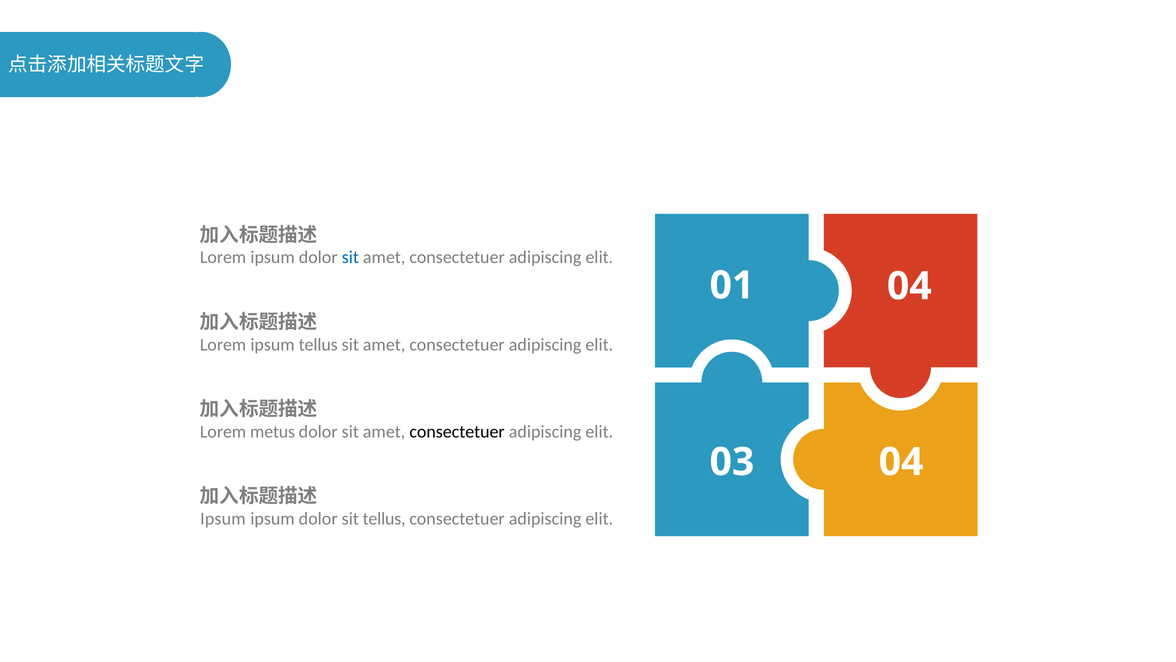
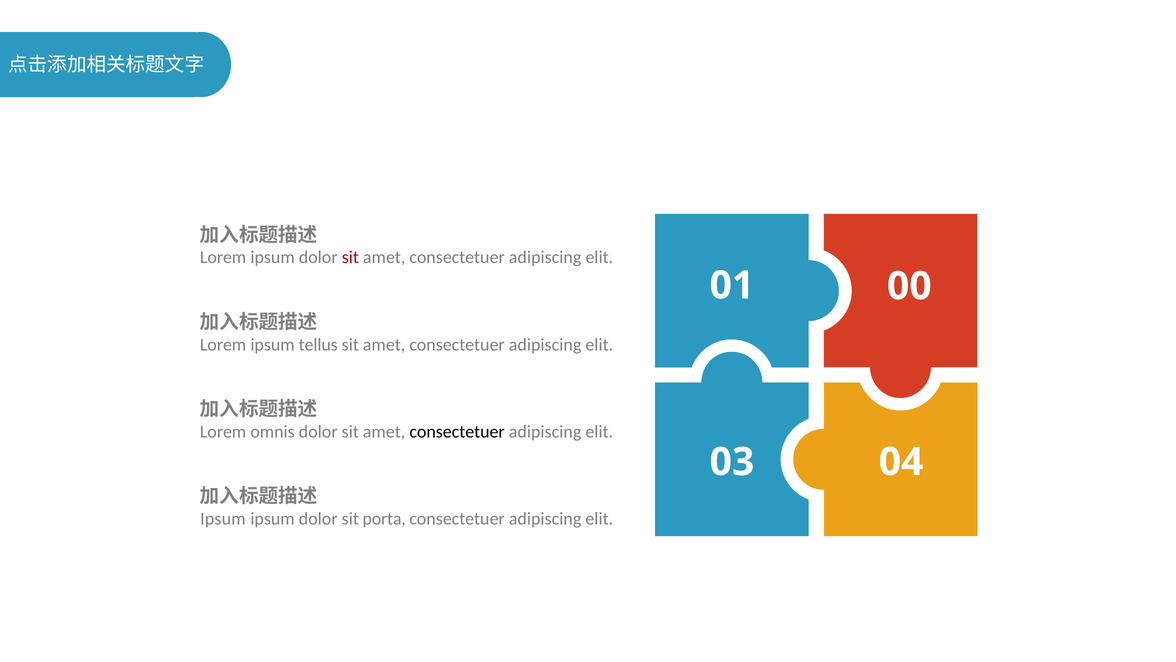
sit colour: blue -> red (350, 257)
01 04: 04 -> 00 (909, 286)
metus: metus -> omnis (273, 431)
sit tellus: tellus -> porta (384, 519)
